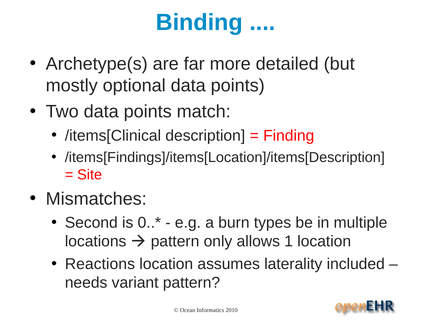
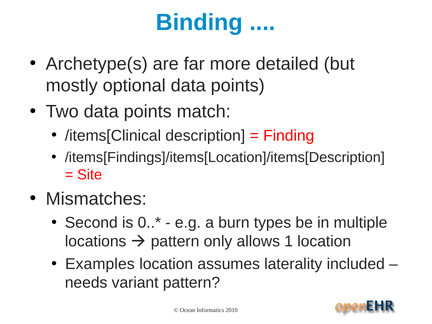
Reactions: Reactions -> Examples (100, 264)
